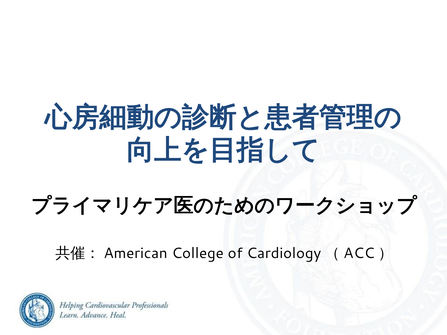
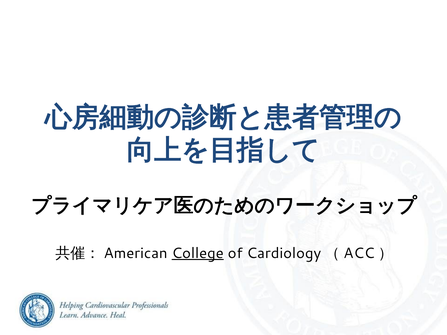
College underline: none -> present (198, 253)
